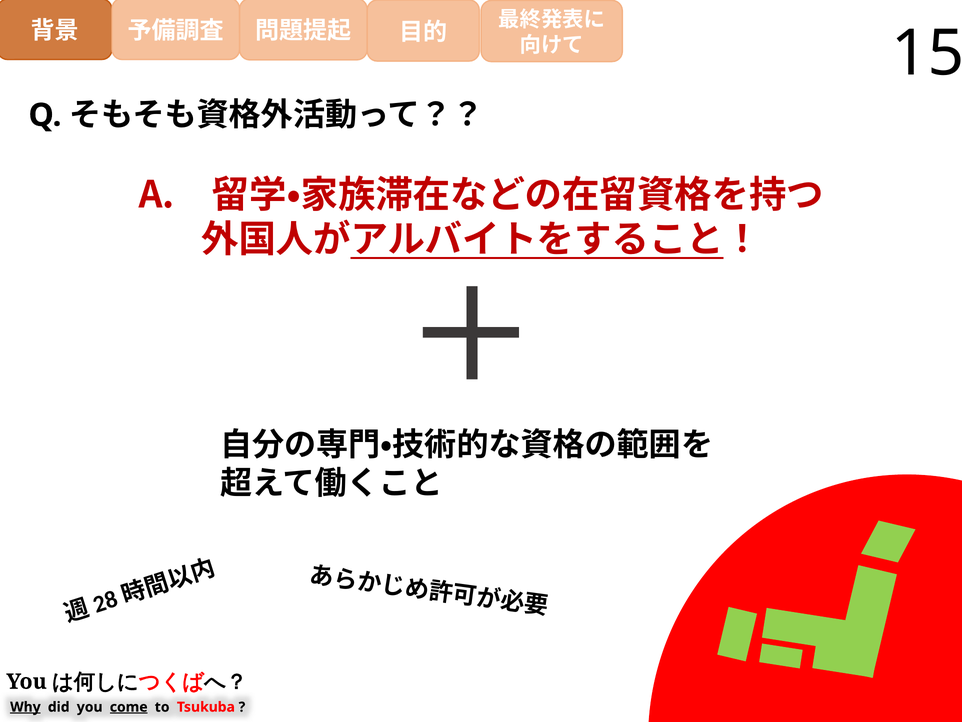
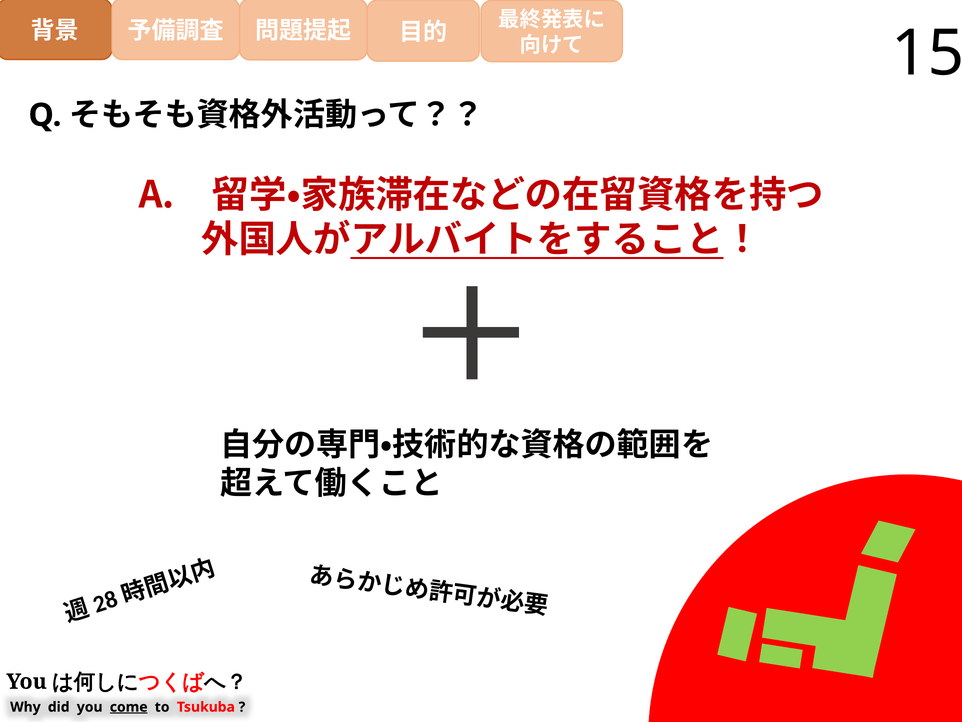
Why underline: present -> none (25, 707)
